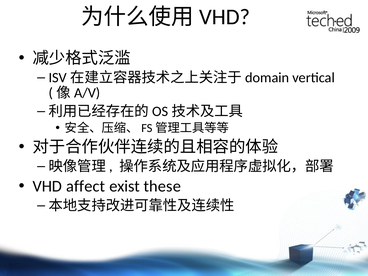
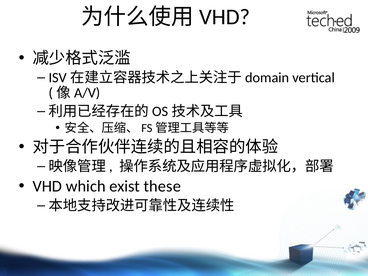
affect: affect -> which (86, 186)
